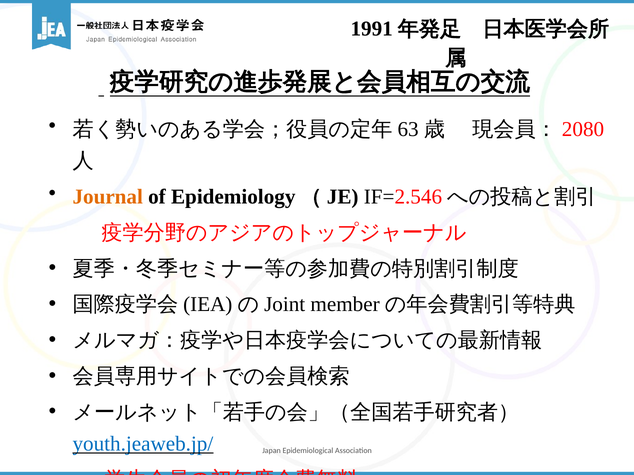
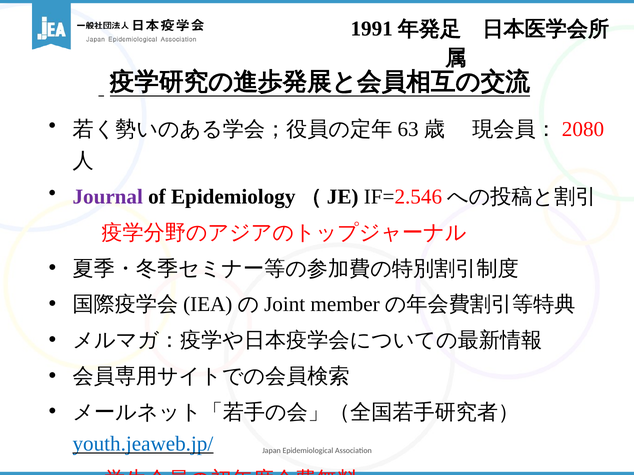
Journal colour: orange -> purple (108, 197)
